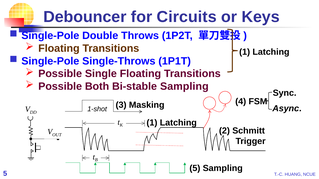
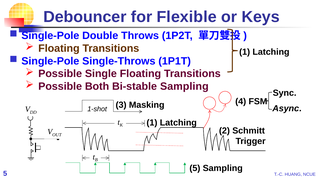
Circuits: Circuits -> Flexible (187, 17)
